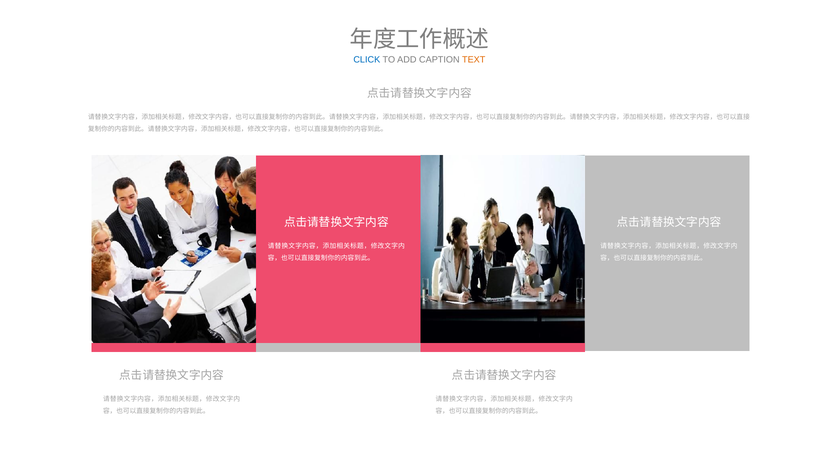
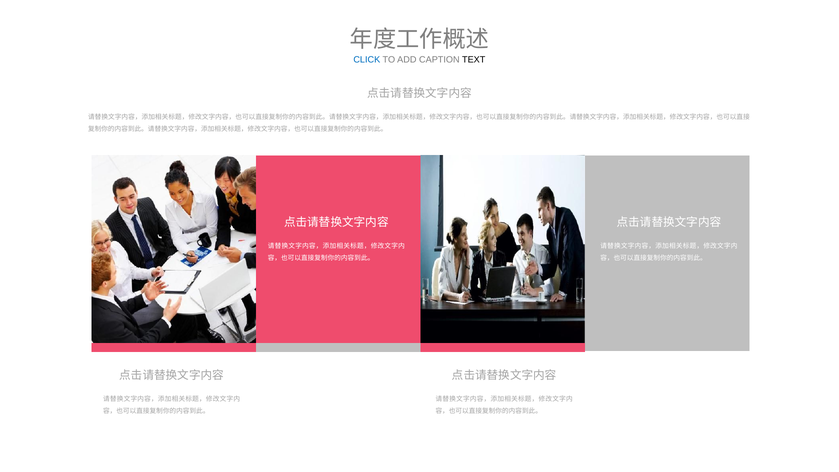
TEXT colour: orange -> black (474, 60)
